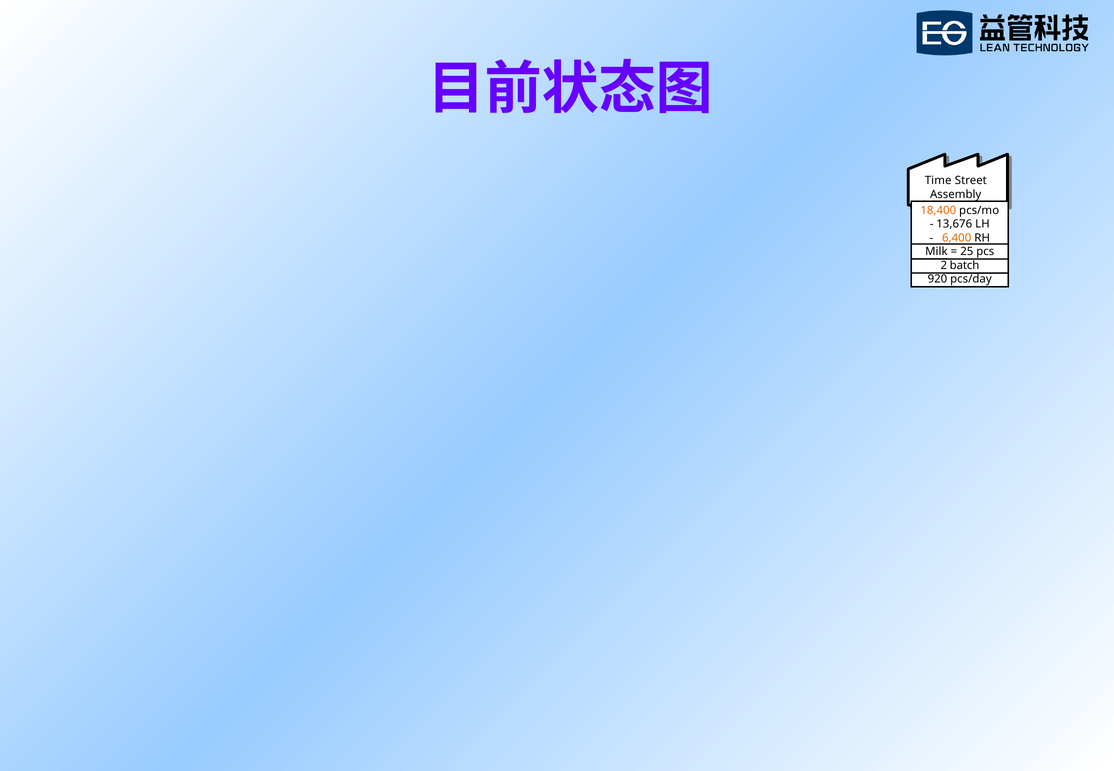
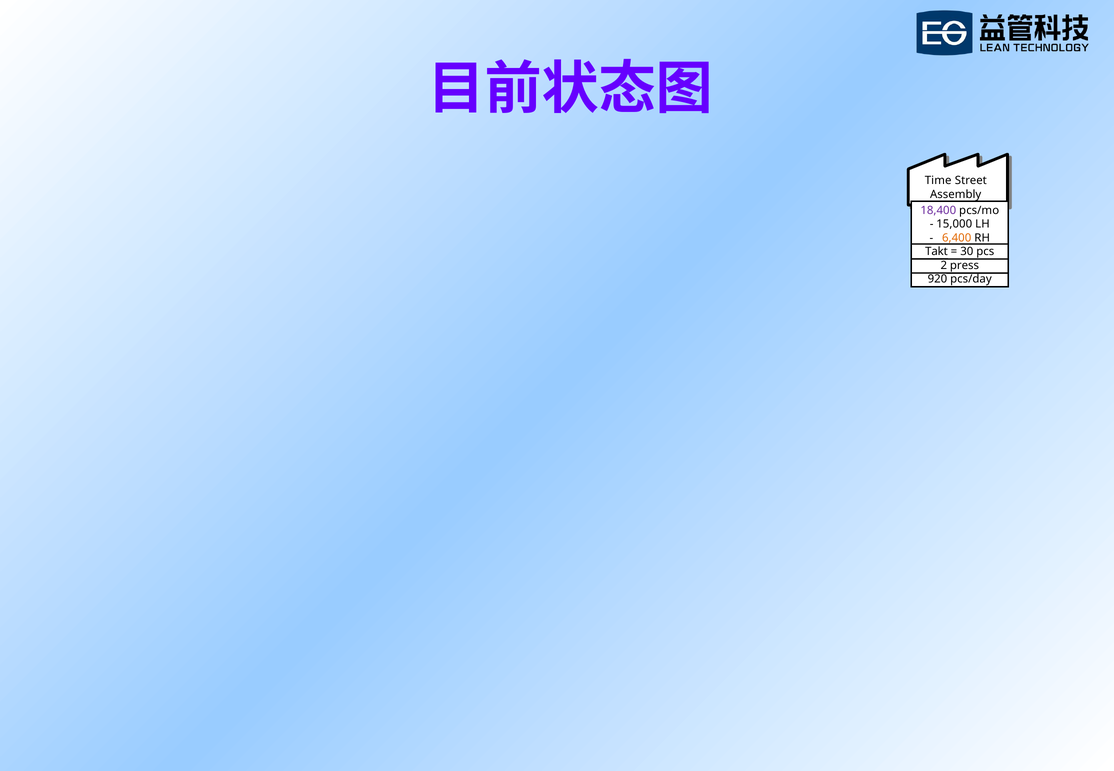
18,400 colour: orange -> purple (938, 211)
13,676: 13,676 -> 15,000 (954, 224)
Milk: Milk -> Takt (936, 252)
25: 25 -> 30 (967, 252)
batch: batch -> press (964, 265)
